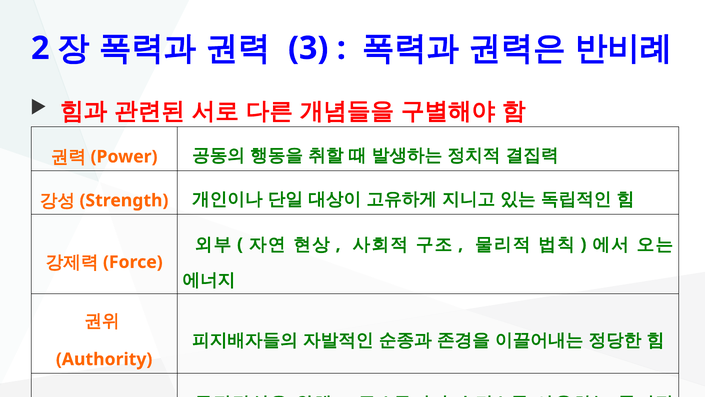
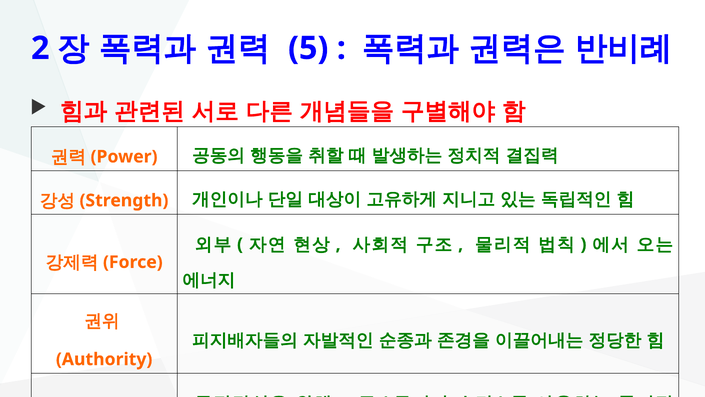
3: 3 -> 5 (308, 48)
